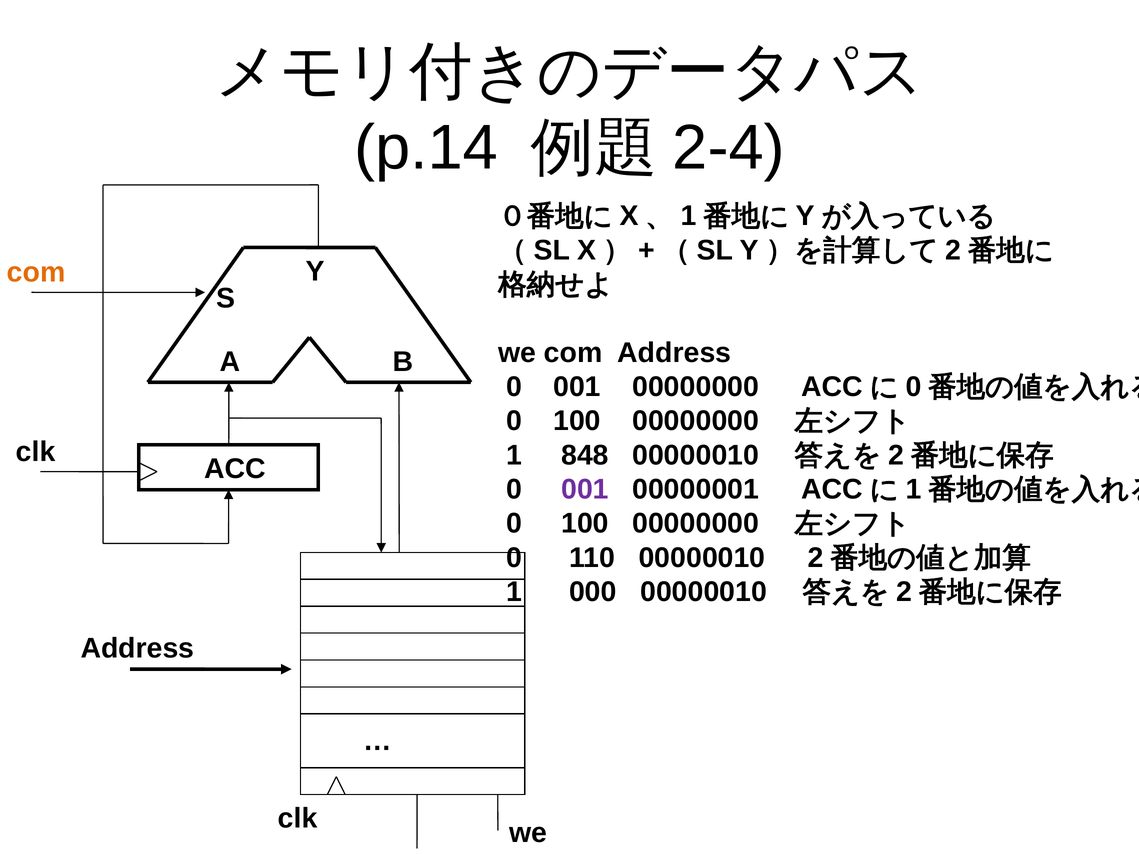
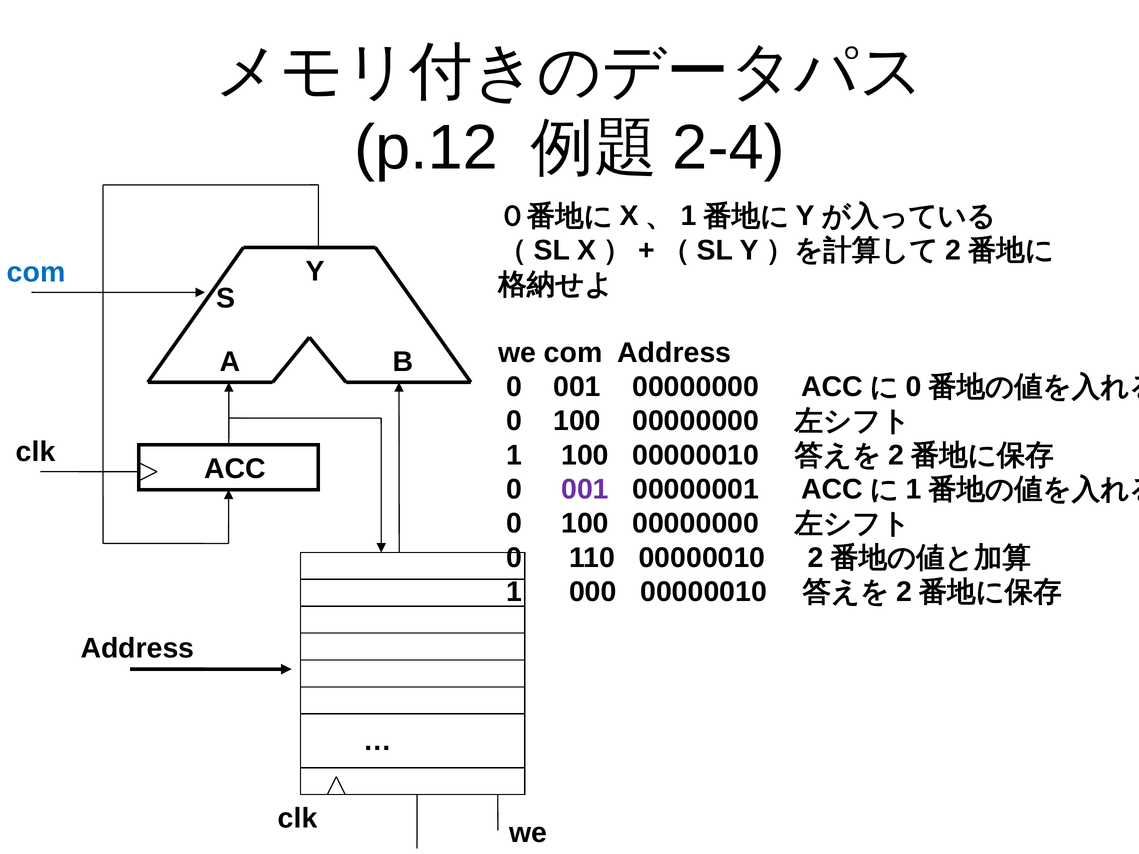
p.14: p.14 -> p.12 (426, 148)
com colour: orange -> blue (36, 272)
1 848: 848 -> 100 (585, 455)
